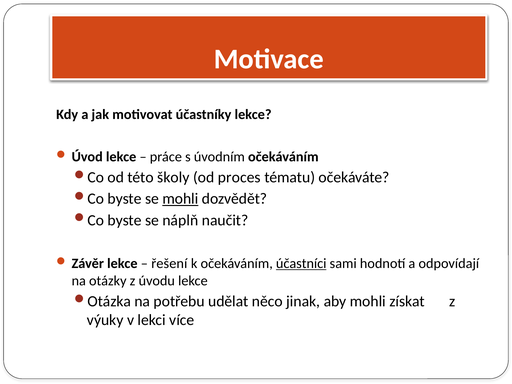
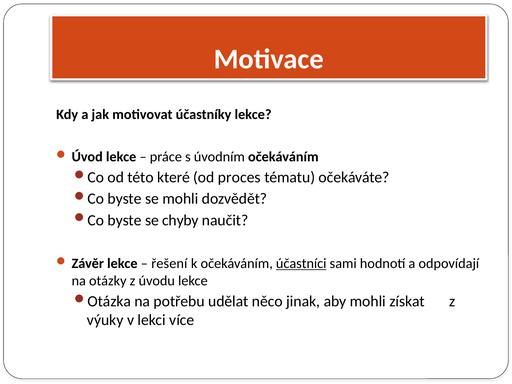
školy: školy -> které (173, 177)
mohli underline: present -> none (180, 199)
náplň: náplň -> chyby (180, 220)
